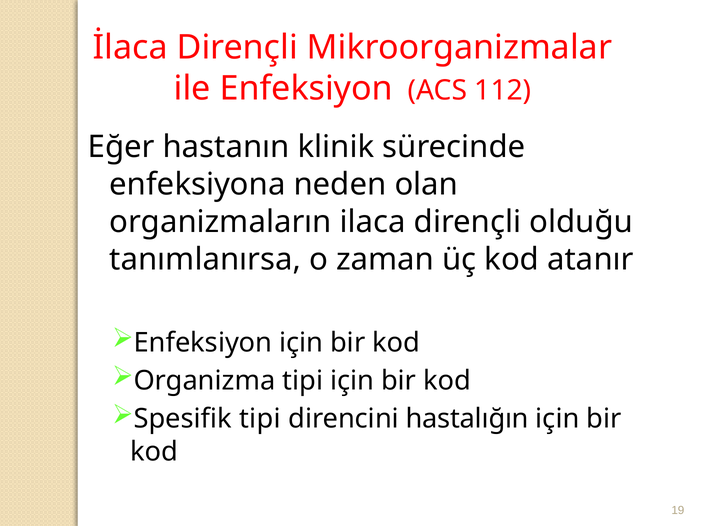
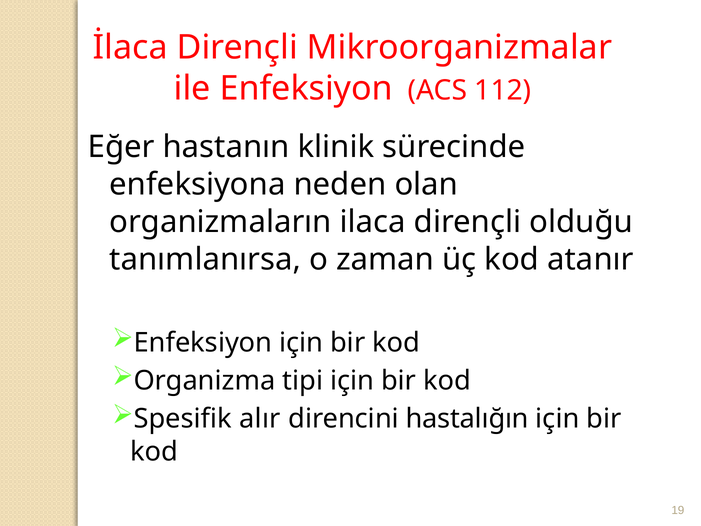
Spesifik tipi: tipi -> alır (260, 419)
